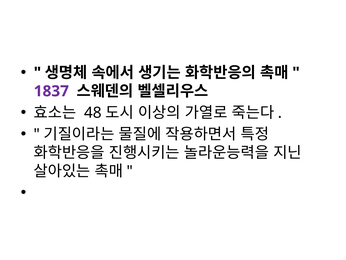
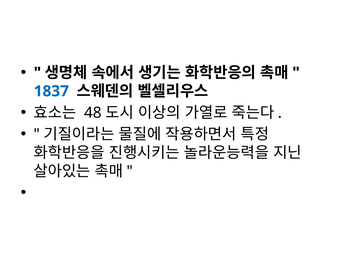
1837 colour: purple -> blue (51, 91)
